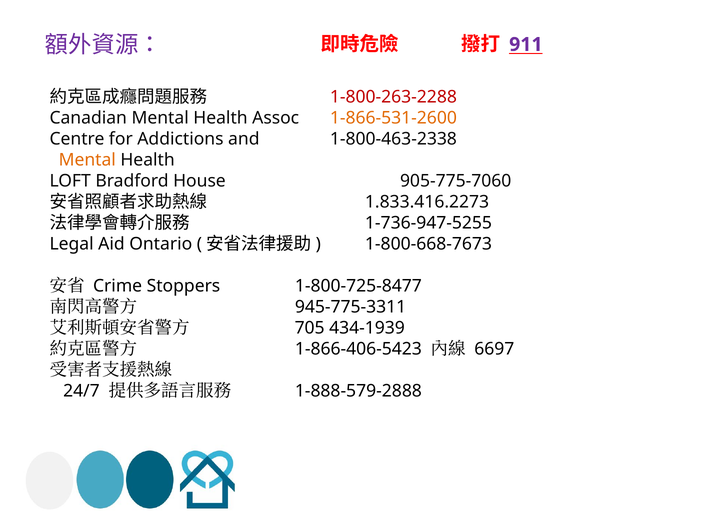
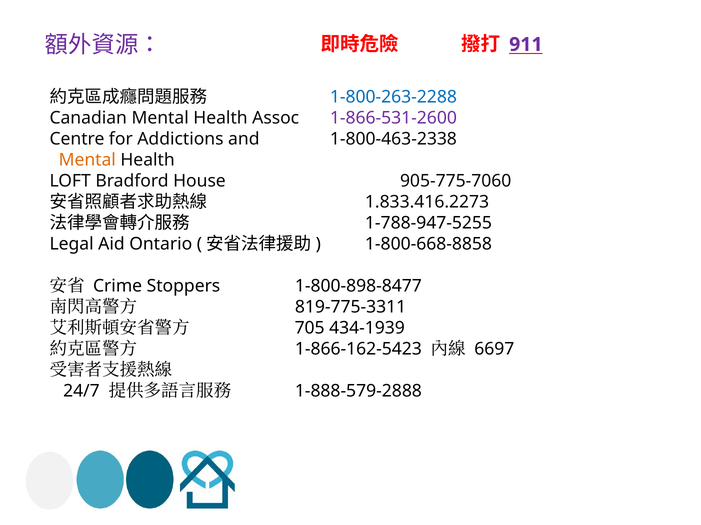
1-800-263-2288 colour: red -> blue (393, 97)
1-866-531-2600 colour: orange -> purple (393, 118)
1-736-947-5255: 1-736-947-5255 -> 1-788-947-5255 (428, 224)
1-800-668-7673: 1-800-668-7673 -> 1-800-668-8858 (428, 245)
1-800-725-8477: 1-800-725-8477 -> 1-800-898-8477 (358, 287)
945-775-3311: 945-775-3311 -> 819-775-3311 (351, 308)
1-866-406-5423: 1-866-406-5423 -> 1-866-162-5423 (358, 350)
